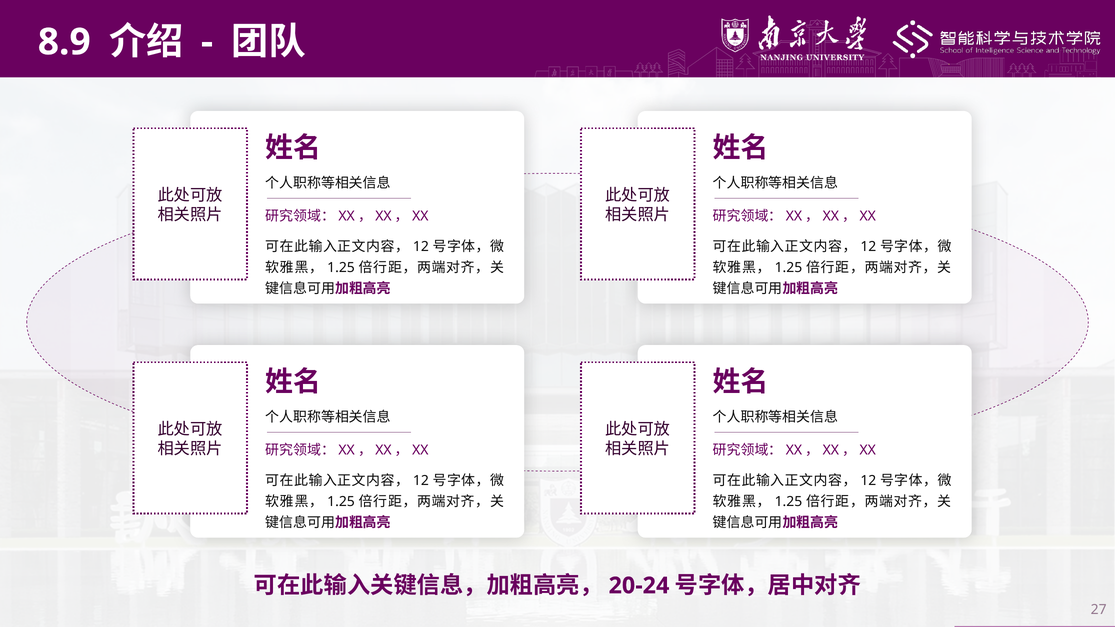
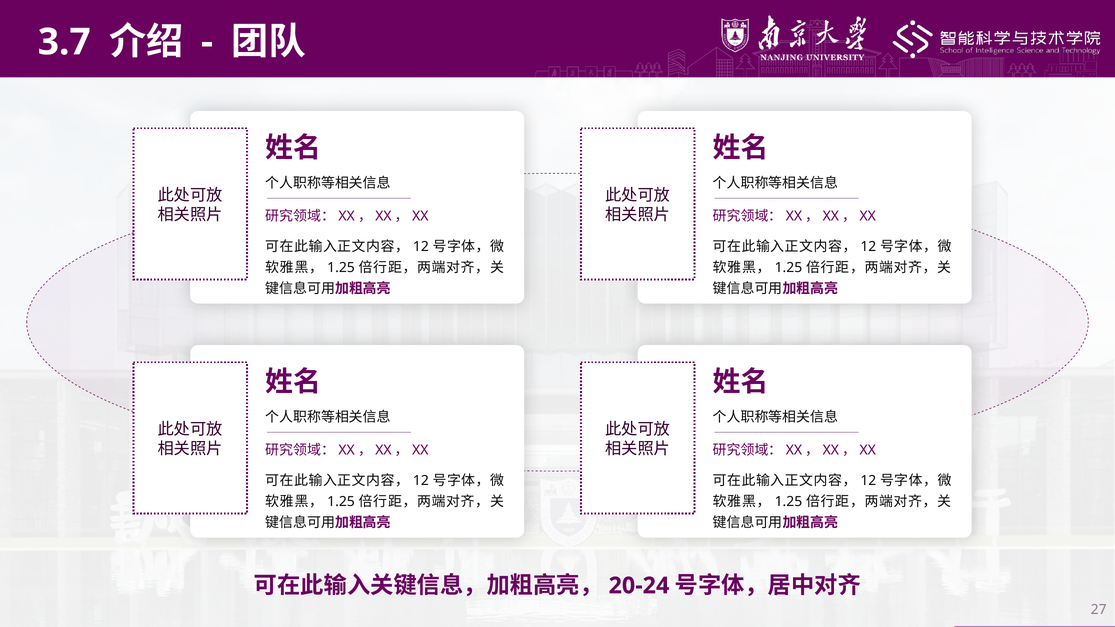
8.9: 8.9 -> 3.7 (64, 42)
